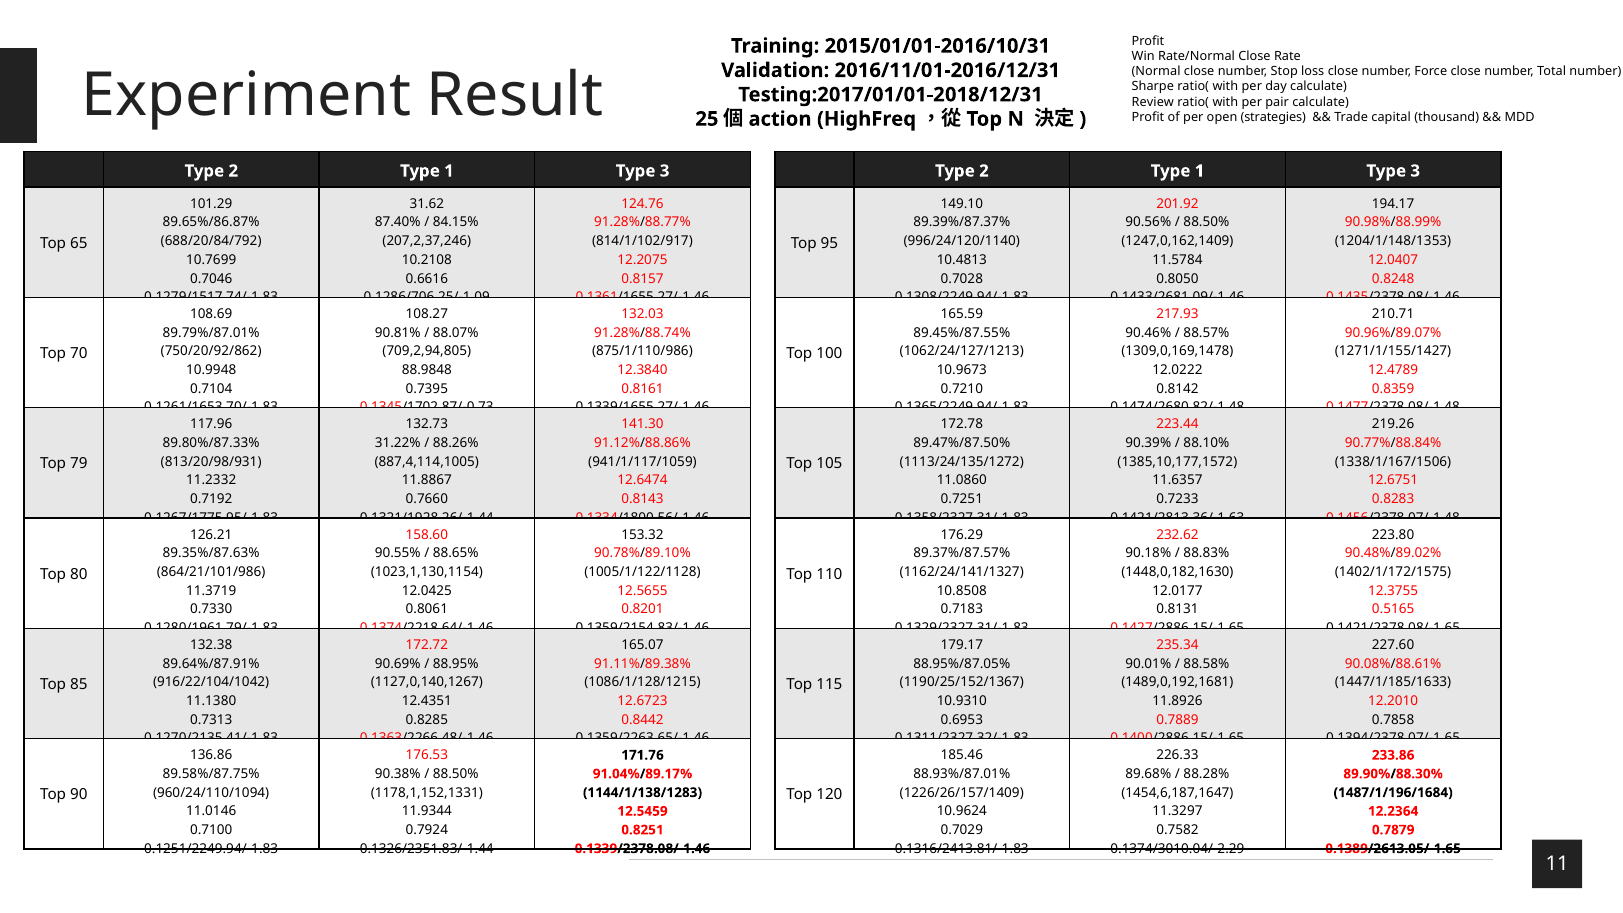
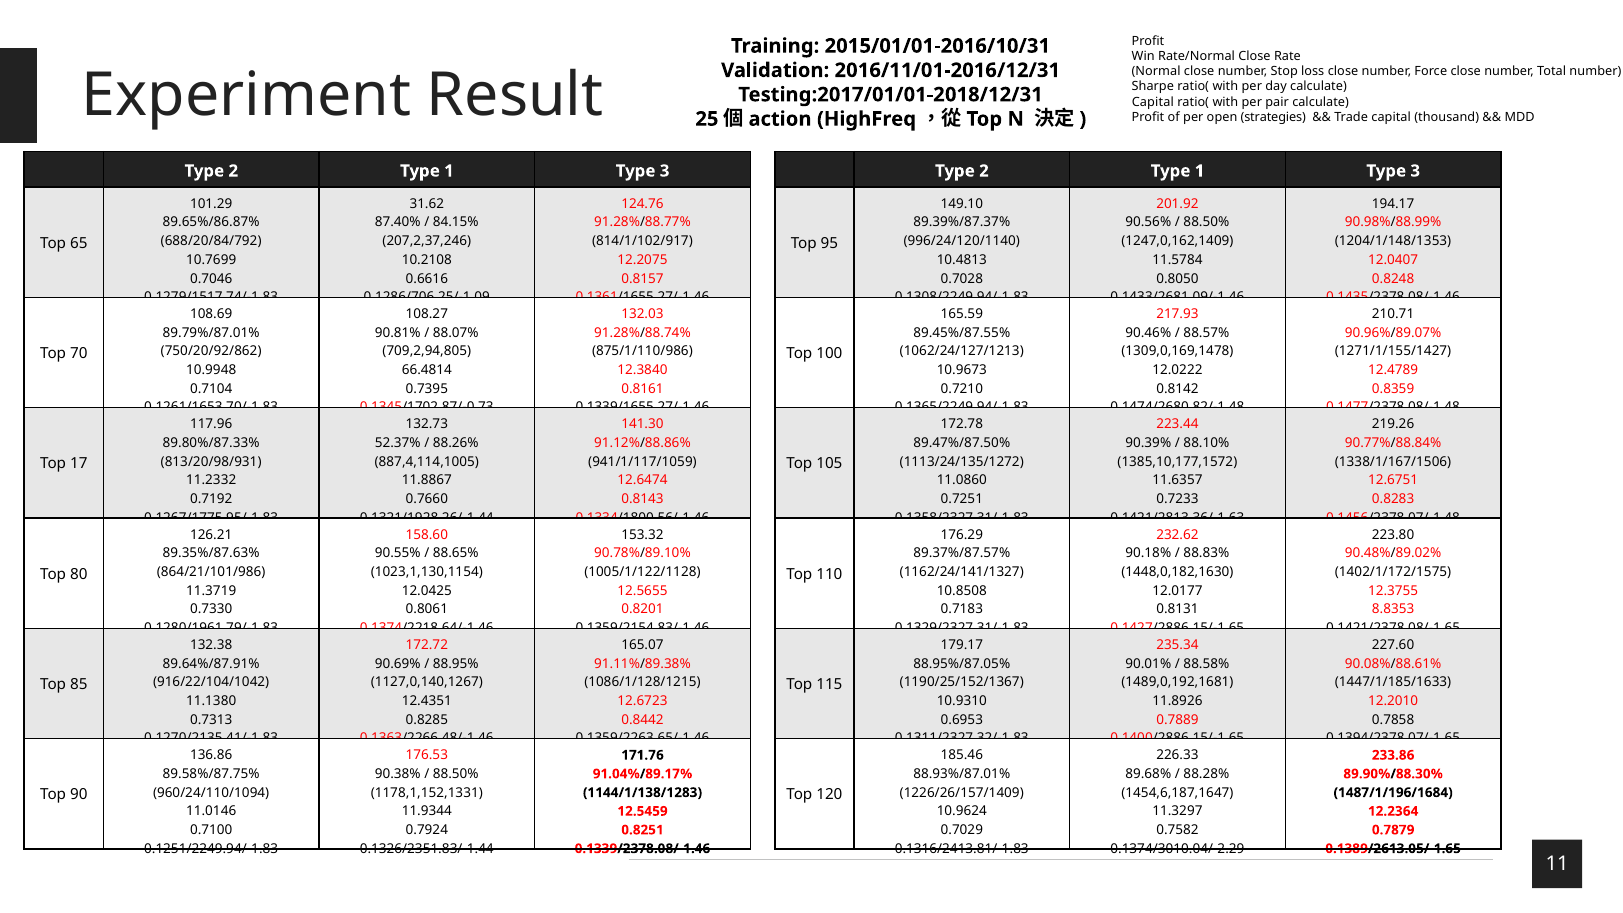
Review: Review -> Capital (1153, 102)
88.9848: 88.9848 -> 66.4814 (427, 370)
31.22%: 31.22% -> 52.37% (398, 443)
79: 79 -> 17 (79, 464)
0.5165: 0.5165 -> 8.8353 (1393, 609)
